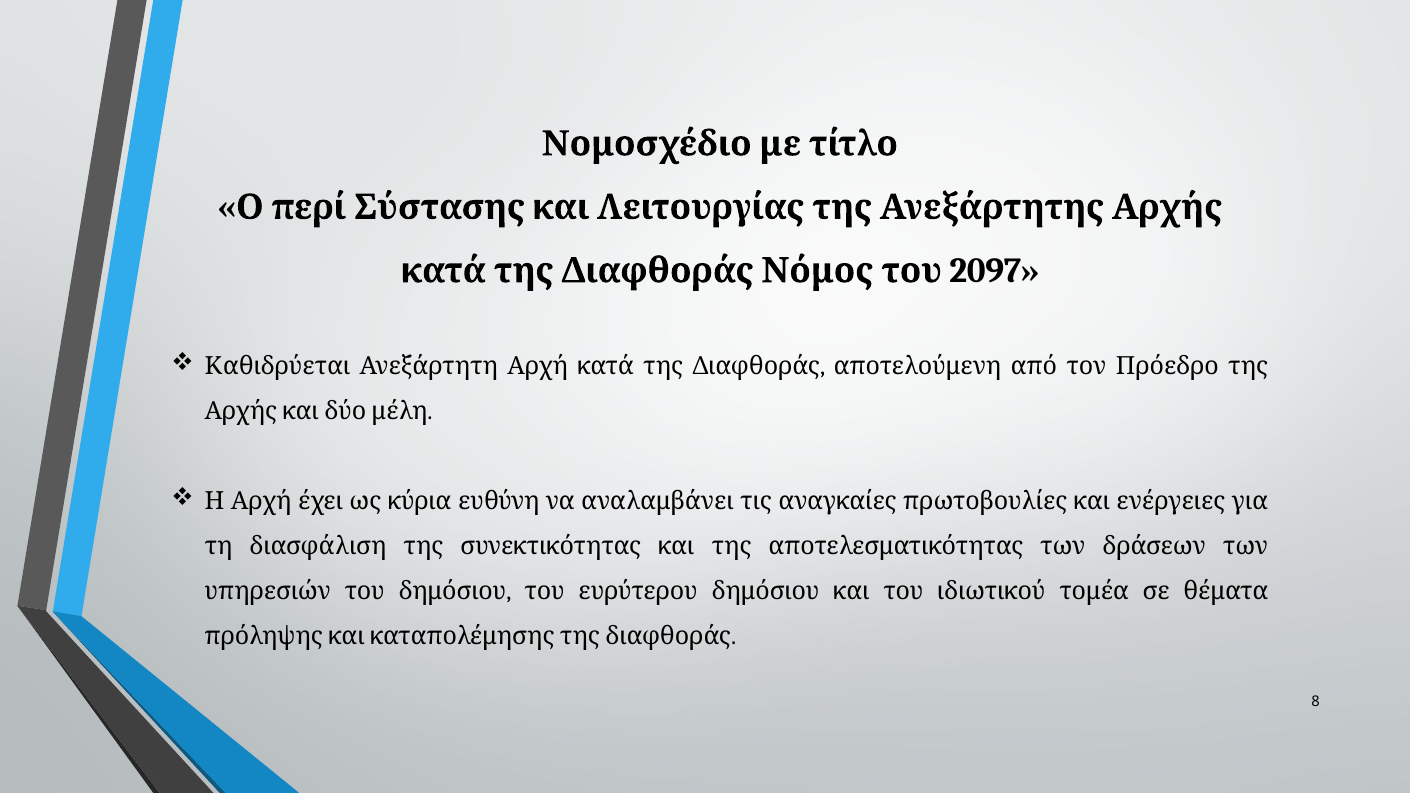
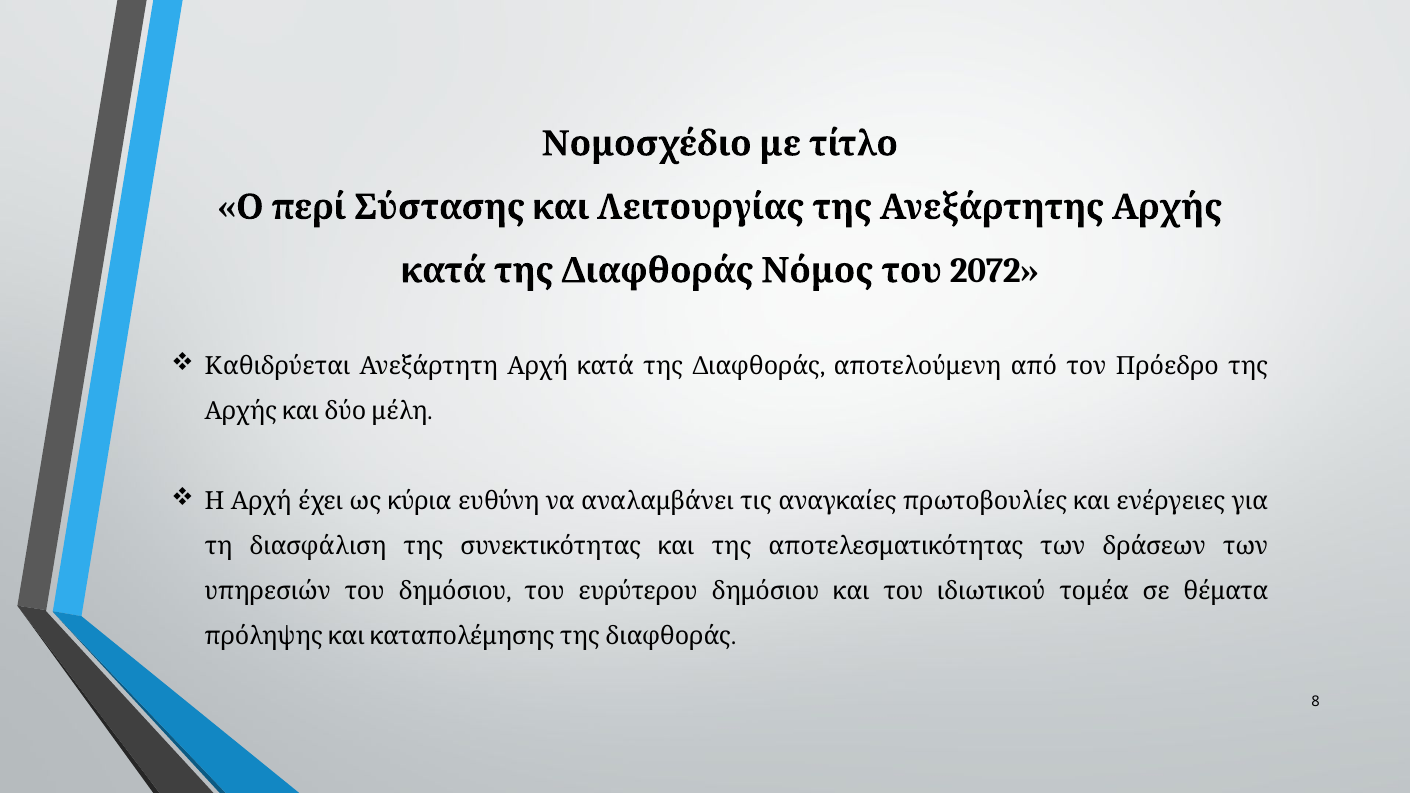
2097: 2097 -> 2072 (994, 271)
